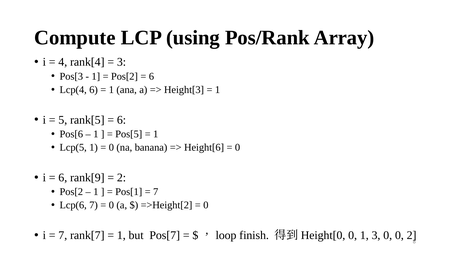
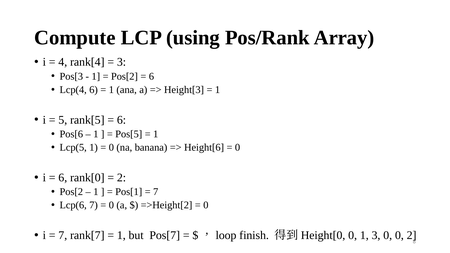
rank[9: rank[9 -> rank[0 (87, 178)
